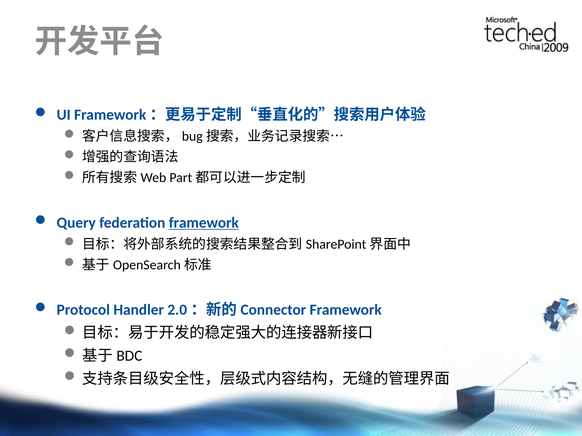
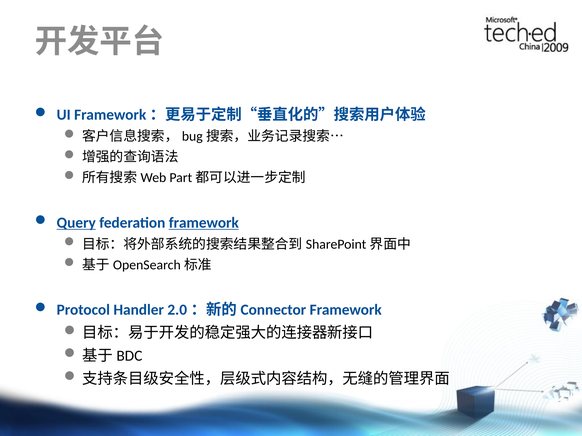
Query underline: none -> present (76, 223)
